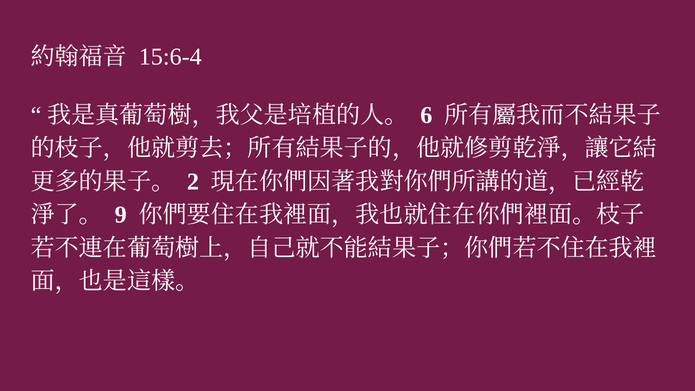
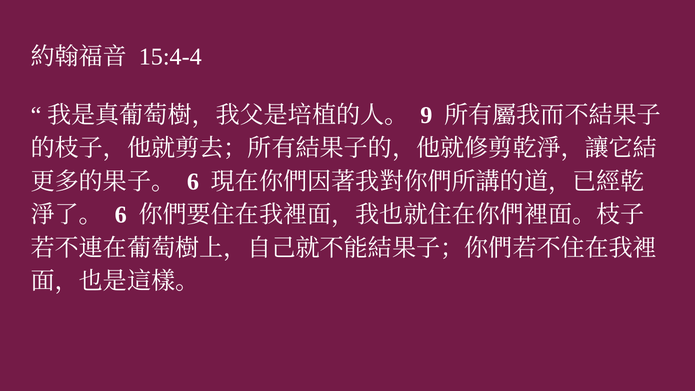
15:6-4: 15:6-4 -> 15:4-4 (170, 57)
6: 6 -> 9 (426, 115)
2: 2 -> 6 (193, 182)
9: 9 -> 6 (121, 215)
